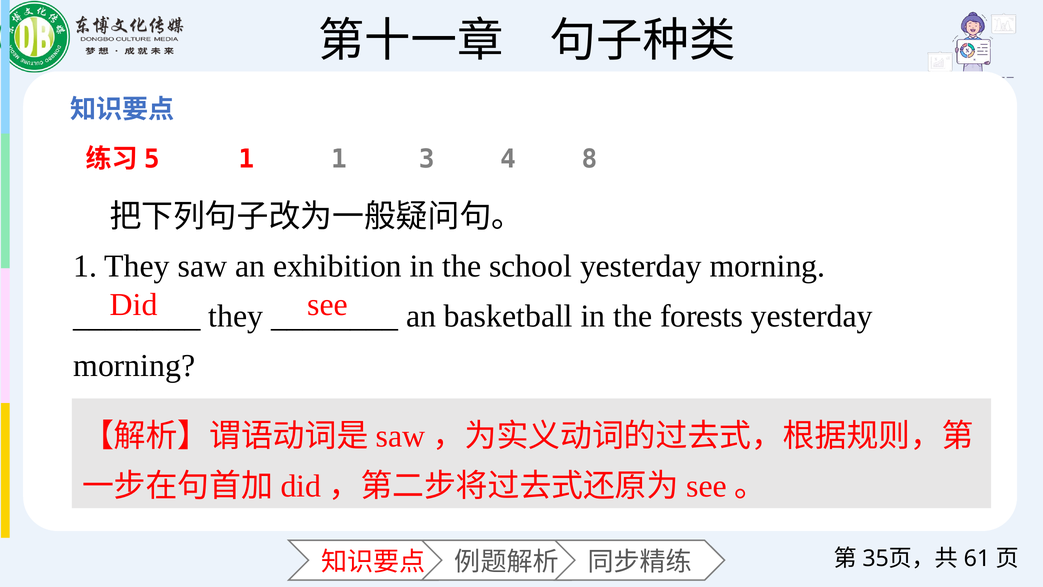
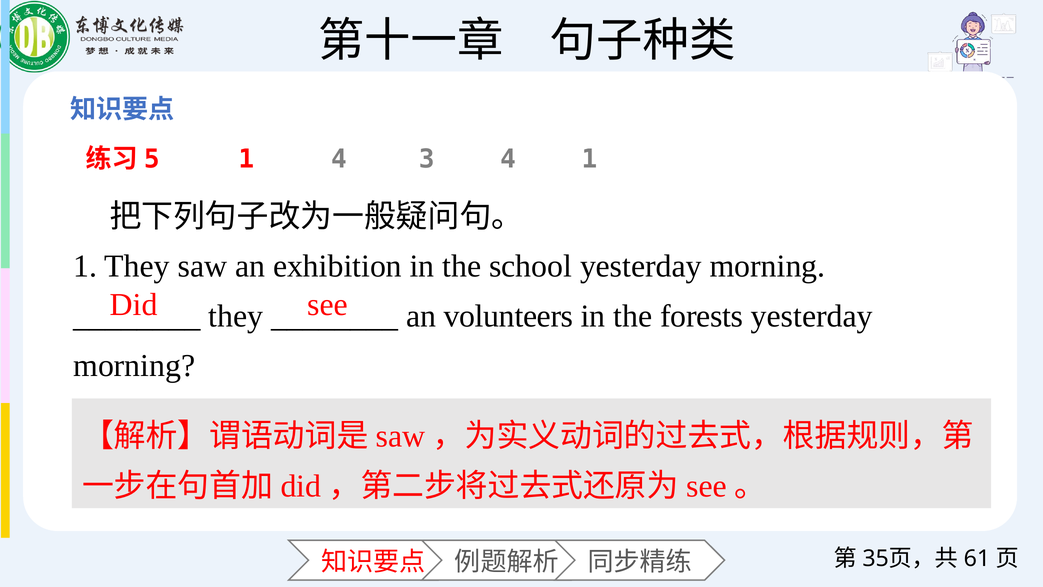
1 1: 1 -> 4 (339, 159)
4 8: 8 -> 1 (589, 159)
basketball: basketball -> volunteers (509, 316)
